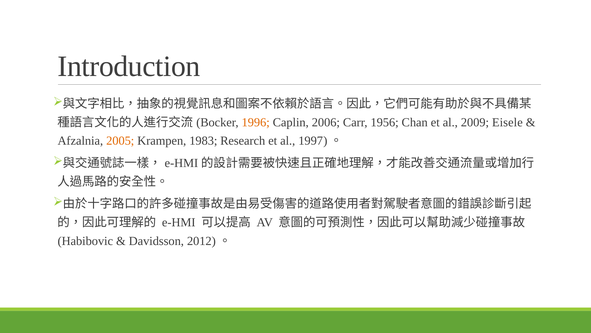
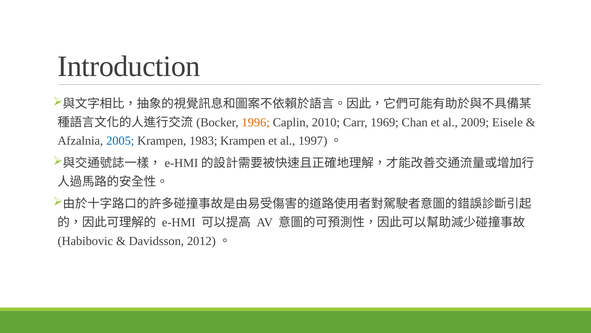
2006: 2006 -> 2010 (326, 122)
1956: 1956 -> 1969 (385, 122)
2005 colour: orange -> blue (120, 141)
1983 Research: Research -> Krampen (243, 141)
